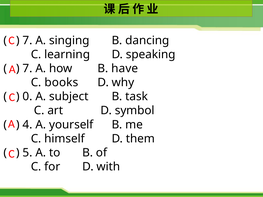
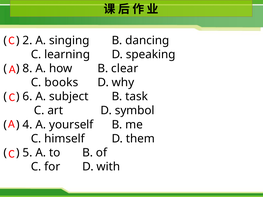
7: 7 -> 2 (28, 41)
7: 7 -> 8 (28, 69)
have: have -> clear (125, 69)
0: 0 -> 6 (28, 97)
